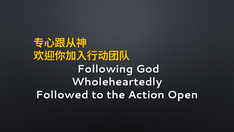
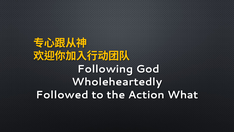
Open: Open -> What (183, 95)
